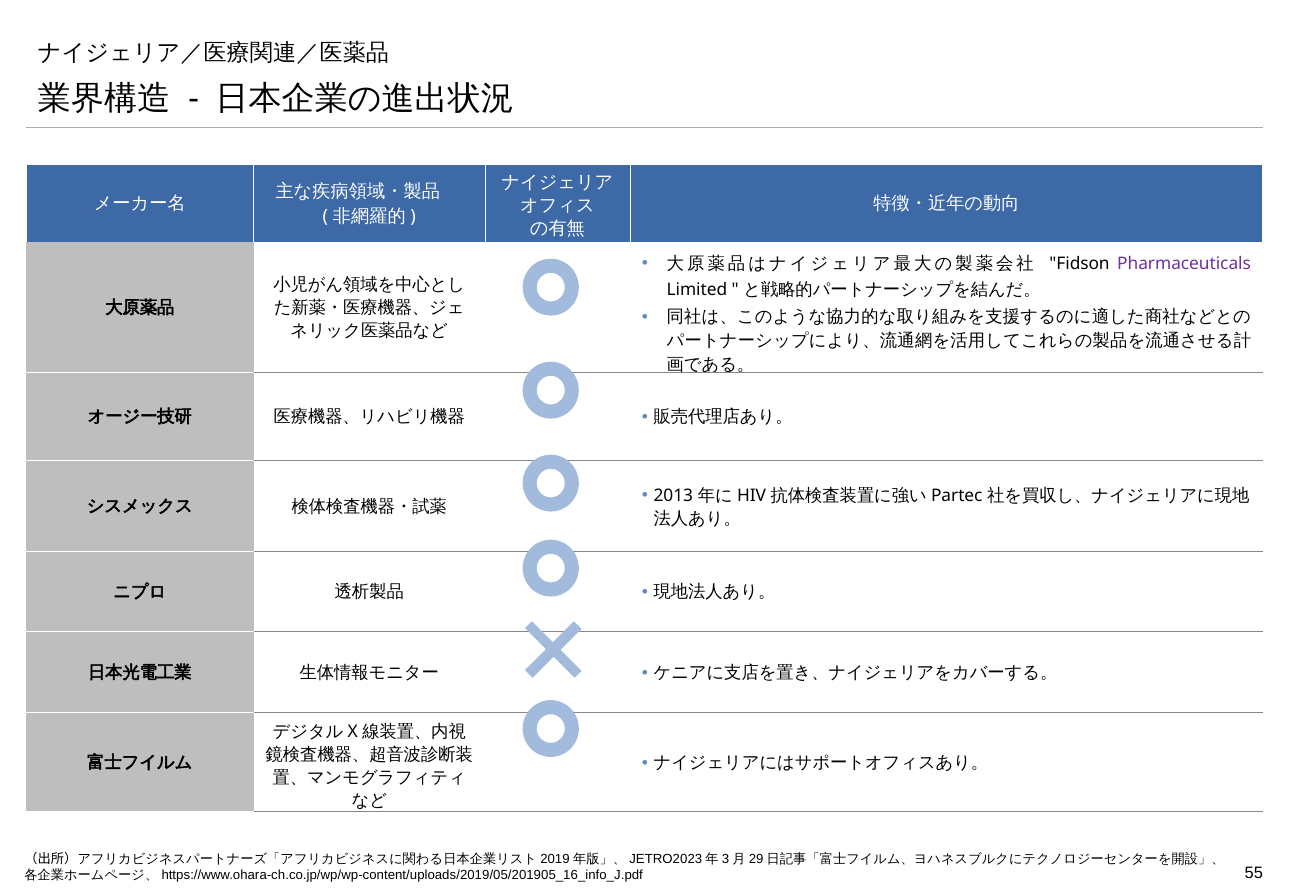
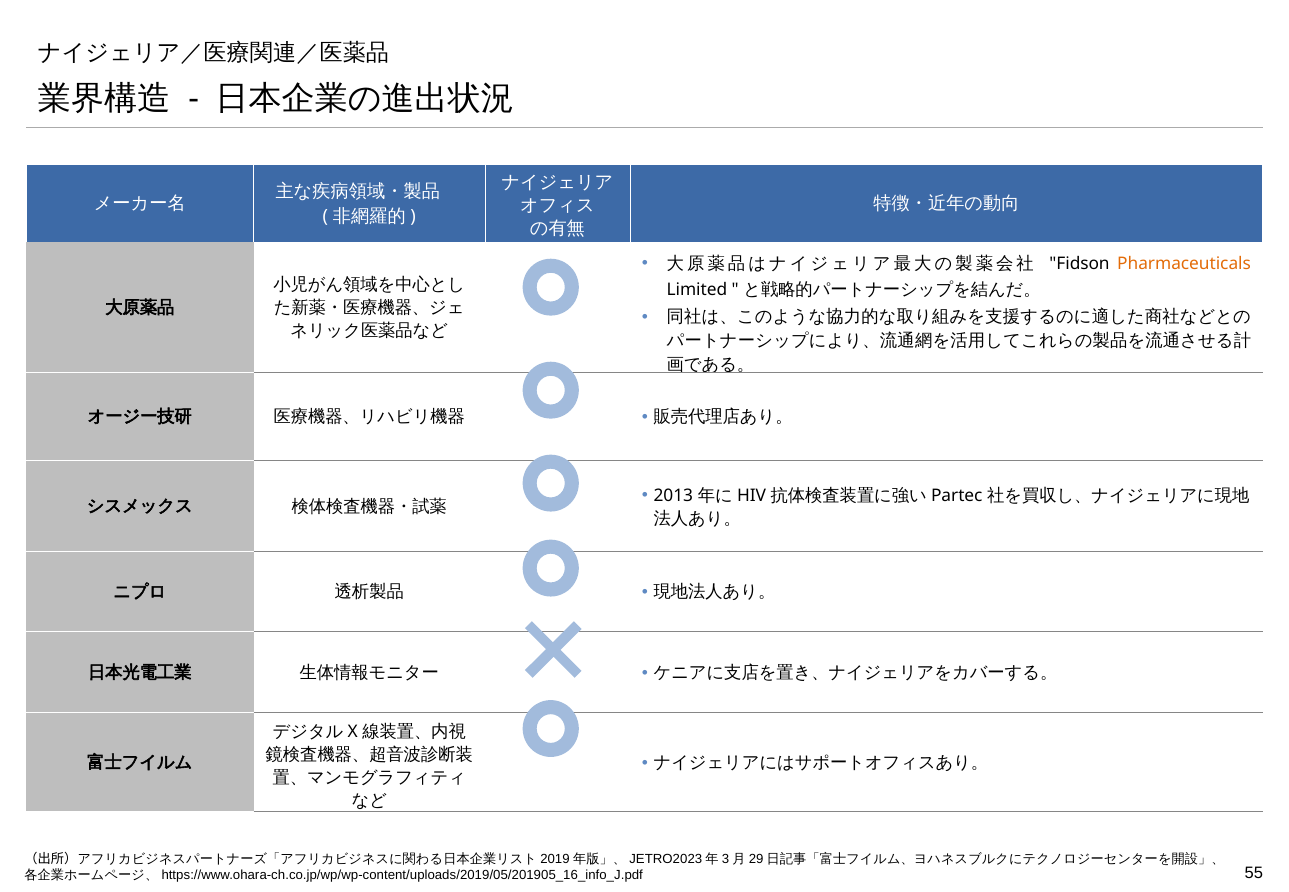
Pharmaceuticals colour: purple -> orange (1184, 263)
